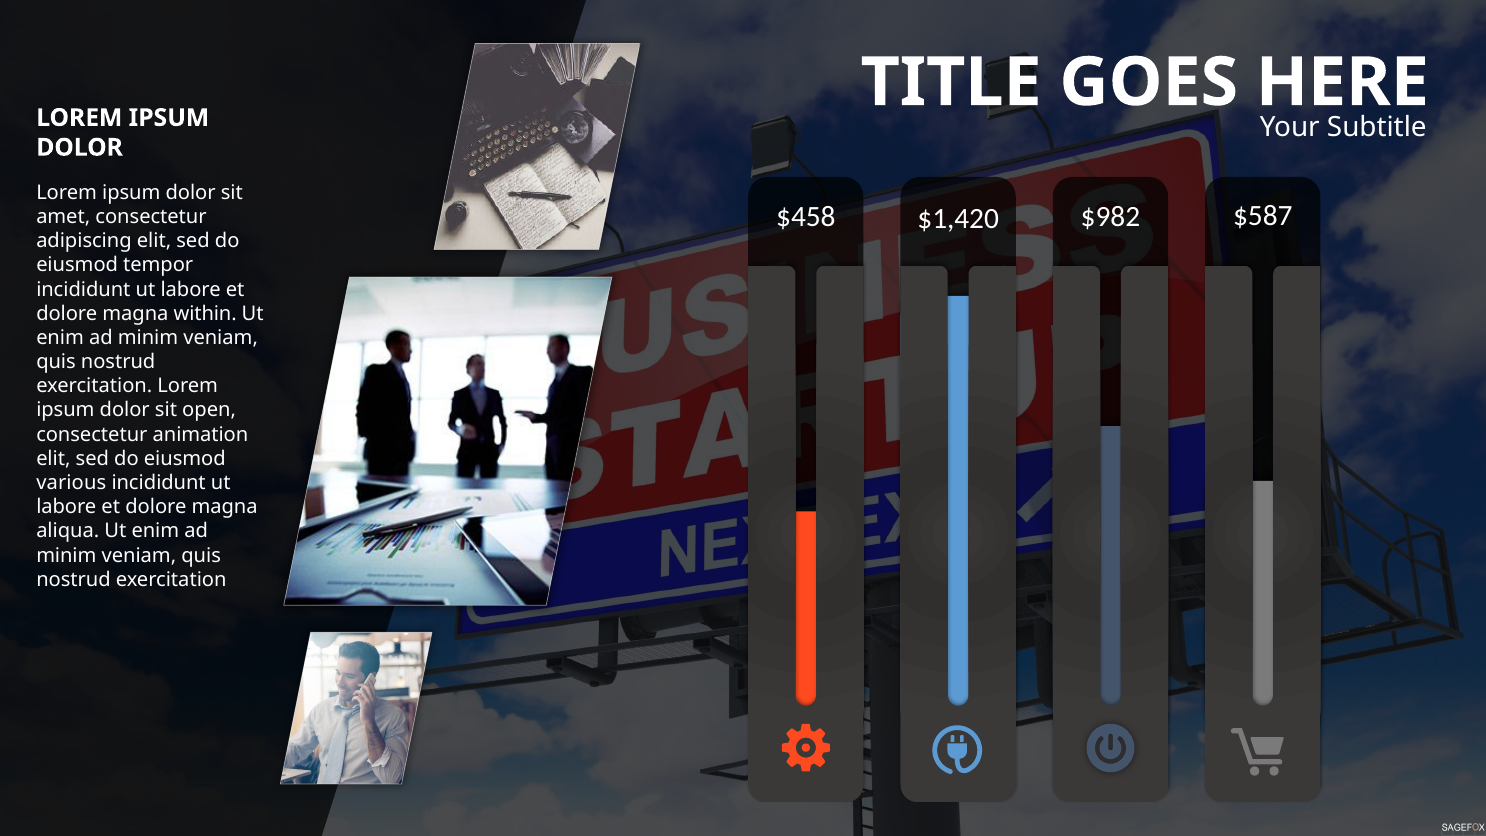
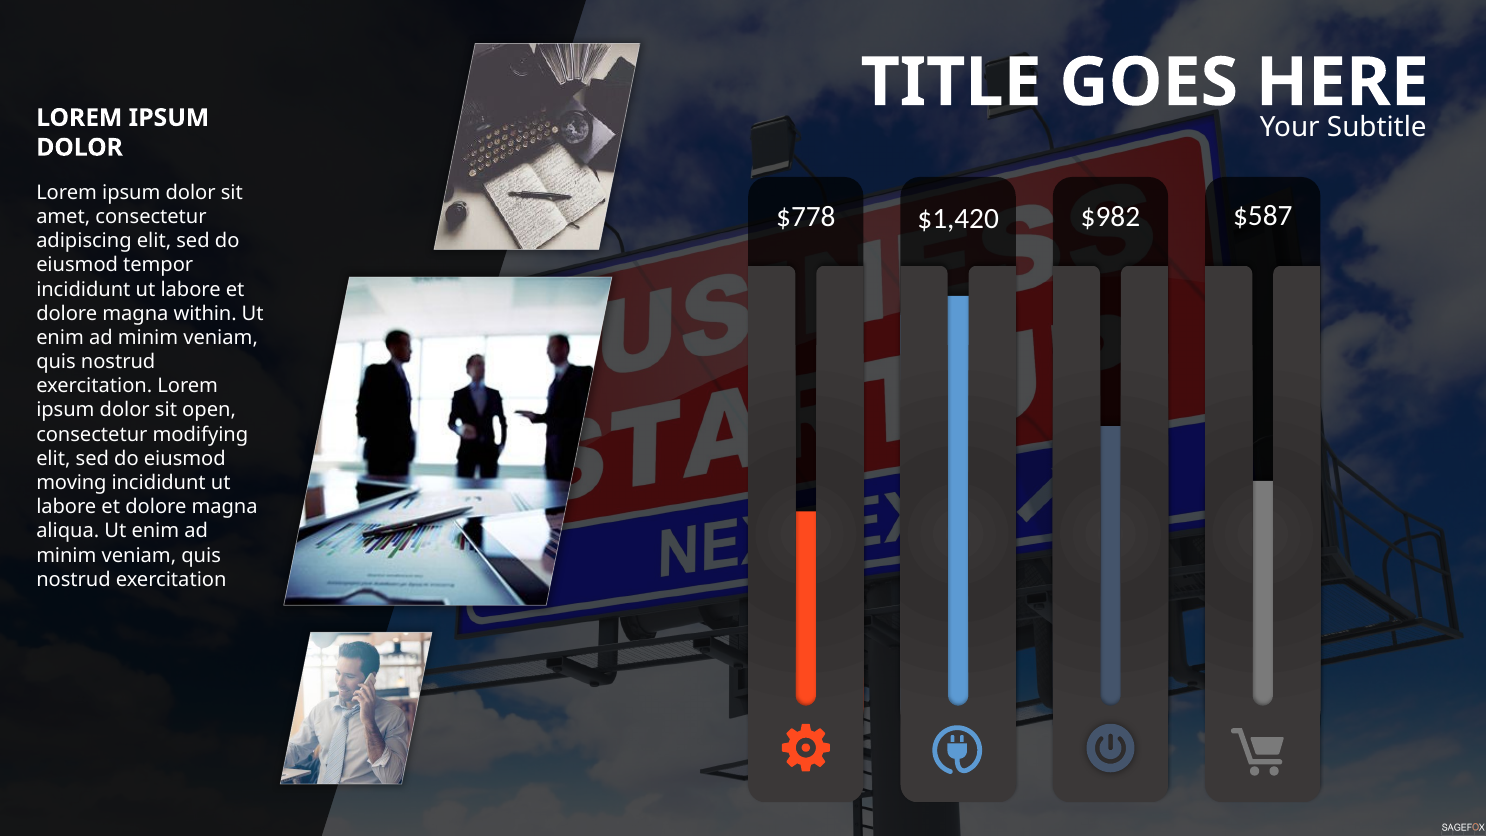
$458: $458 -> $778 (806, 217)
animation: animation -> modifying (200, 434)
various: various -> moving (71, 483)
